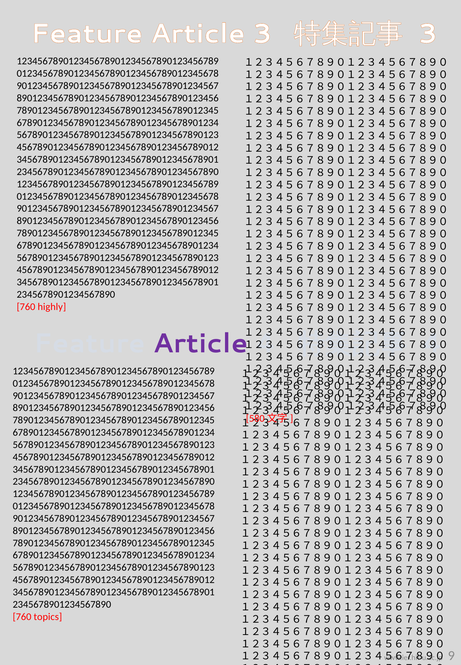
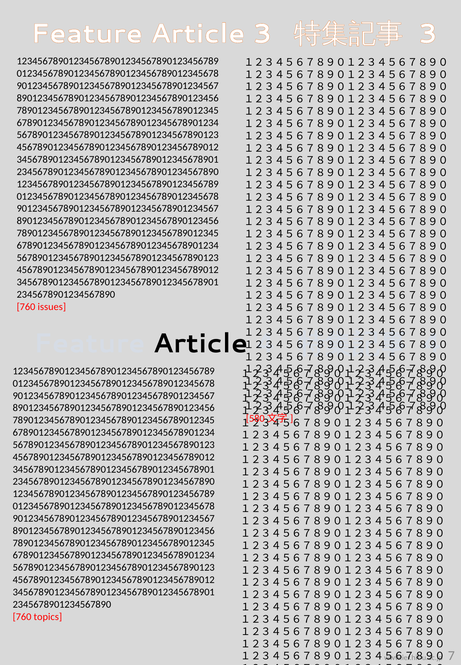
highly: highly -> issues (52, 307)
Article colour: purple -> black (200, 344)
9: 9 -> 7 (451, 657)
